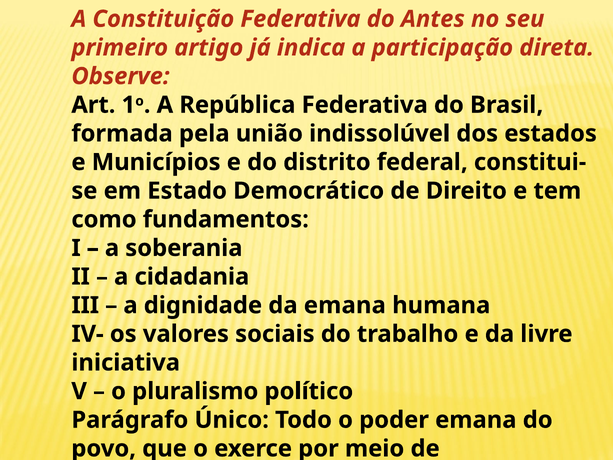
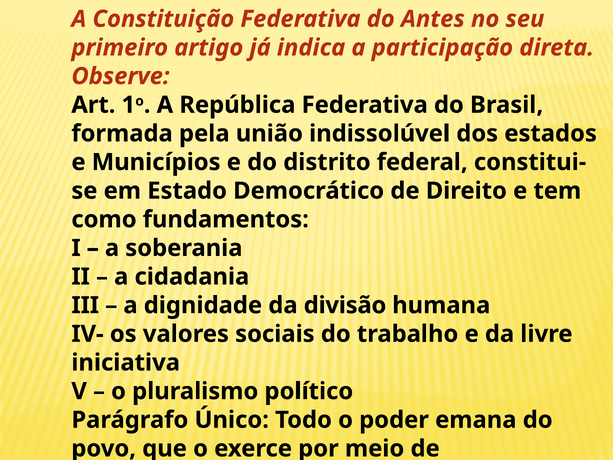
da emana: emana -> divisão (345, 305)
